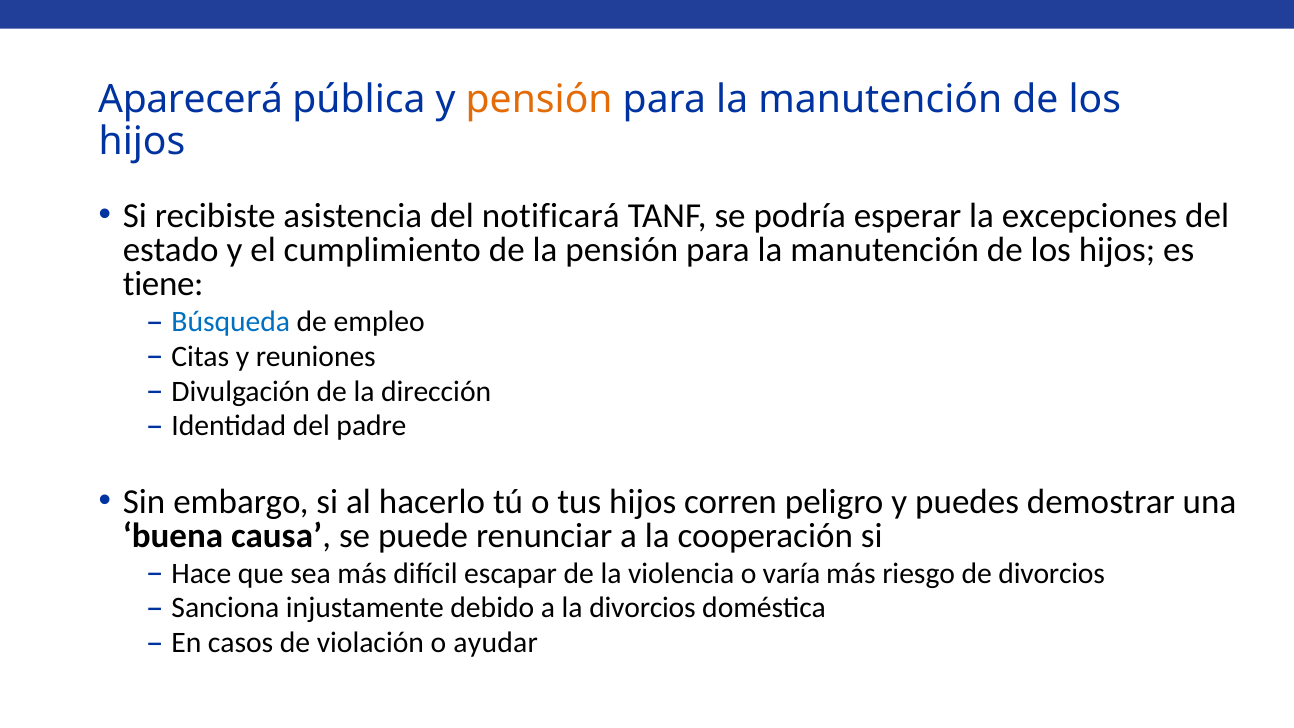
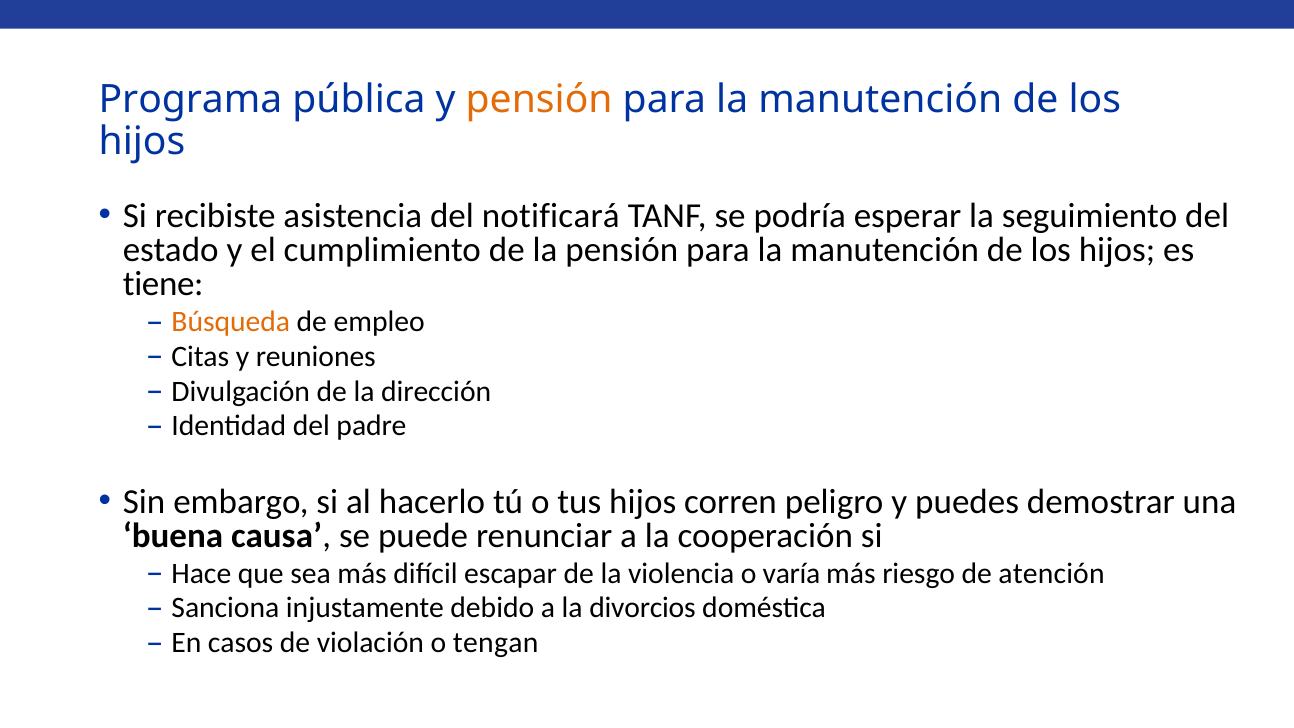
Aparecerá: Aparecerá -> Programa (190, 99)
excepciones: excepciones -> seguimiento (1090, 216)
Búsqueda colour: blue -> orange (231, 322)
de divorcios: divorcios -> atención (1052, 573)
ayudar: ayudar -> tengan (496, 643)
